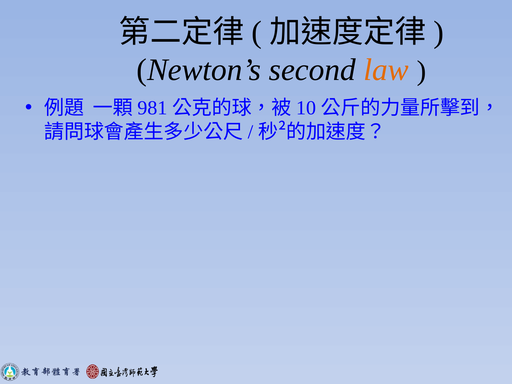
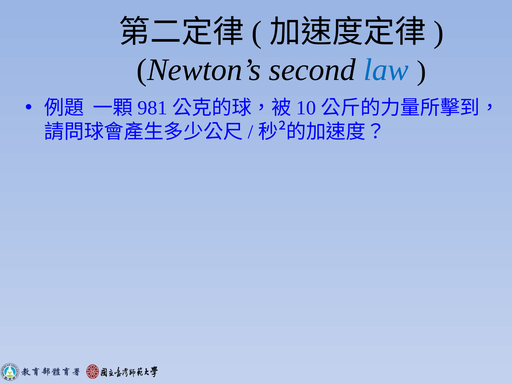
law colour: orange -> blue (386, 70)
